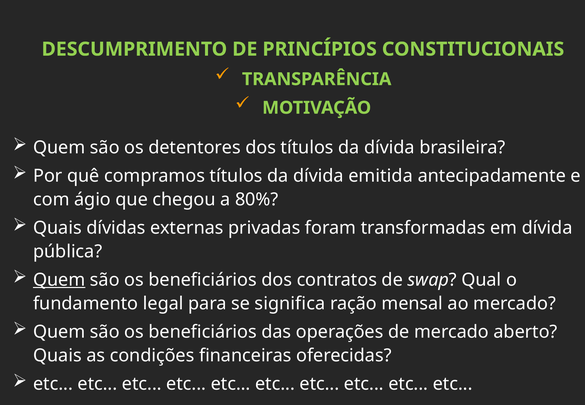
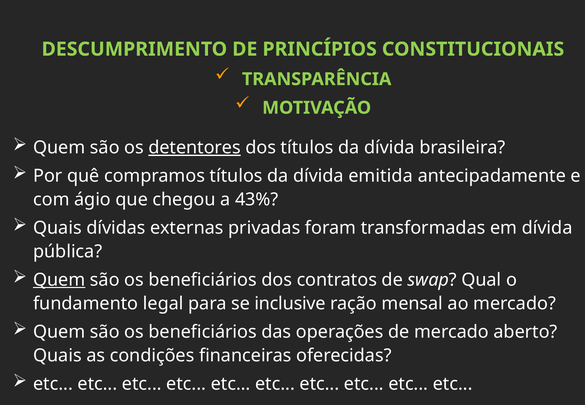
detentores underline: none -> present (195, 148)
80%: 80% -> 43% (257, 200)
significa: significa -> inclusive (290, 304)
